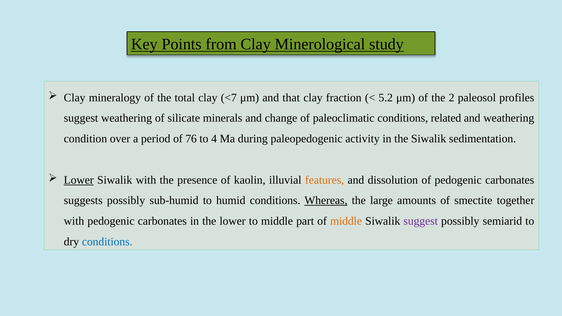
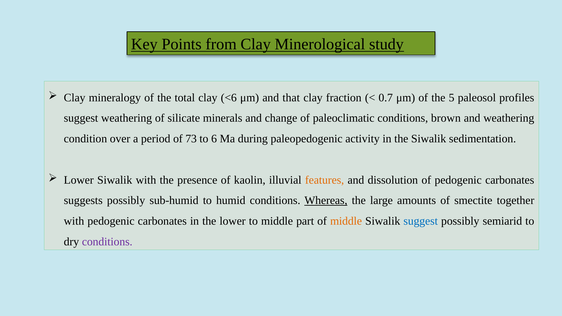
<7: <7 -> <6 (229, 98)
5.2: 5.2 -> 0.7 (386, 98)
2: 2 -> 5 (452, 98)
related: related -> brown (446, 118)
76: 76 -> 73 (191, 139)
4: 4 -> 6 (214, 139)
Lower underline: present -> none (79, 180)
suggest colour: purple -> blue (421, 221)
conditions colour: blue -> purple (107, 242)
